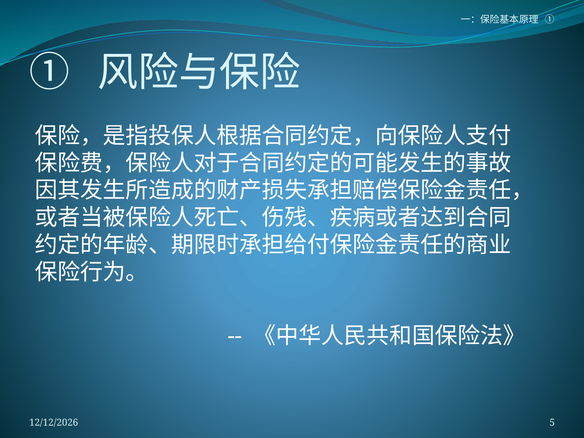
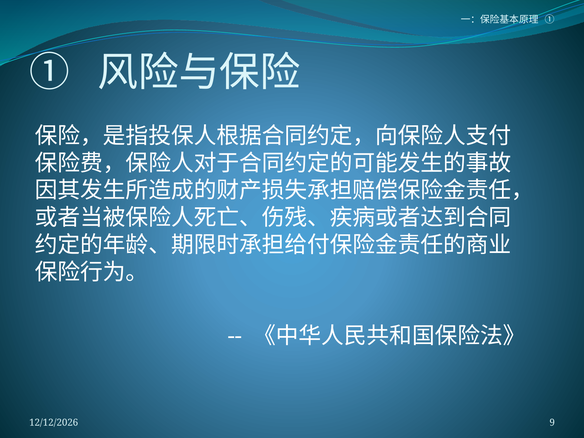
5: 5 -> 9 (552, 423)
